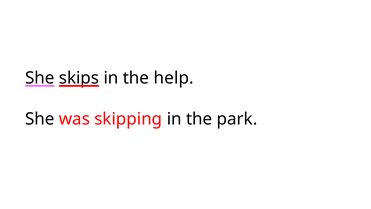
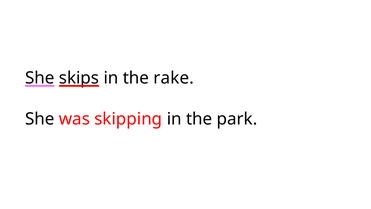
help: help -> rake (174, 78)
